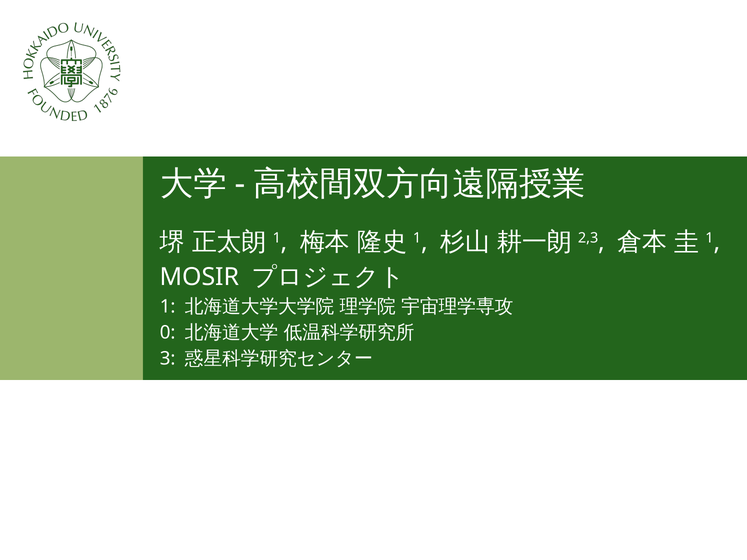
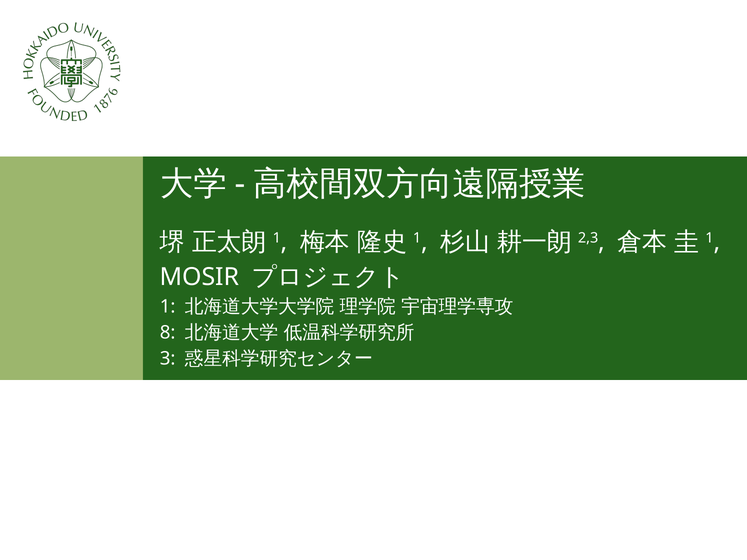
0: 0 -> 8 (168, 333)
